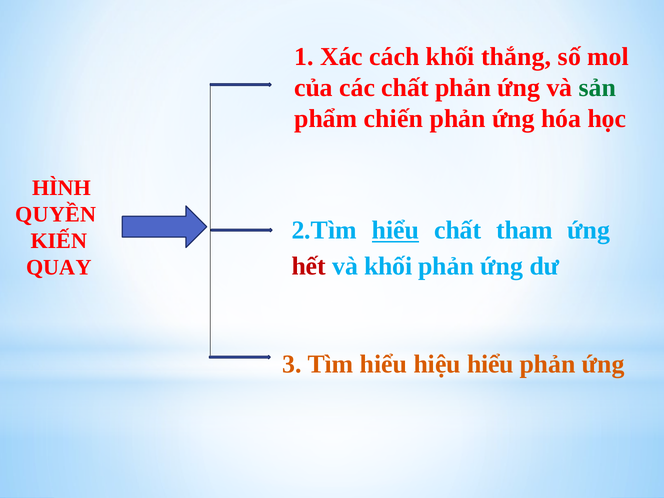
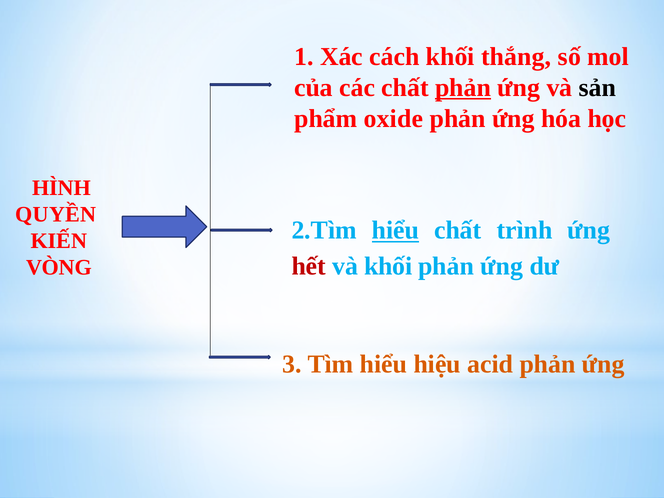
phản underline: none -> present (463, 88)
sản colour: green -> black (597, 88)
chiến: chiến -> oxide (393, 119)
tham: tham -> trình (524, 230)
QUAY: QUAY -> VÒNG (59, 268)
hiệu hiểu: hiểu -> acid (490, 364)
